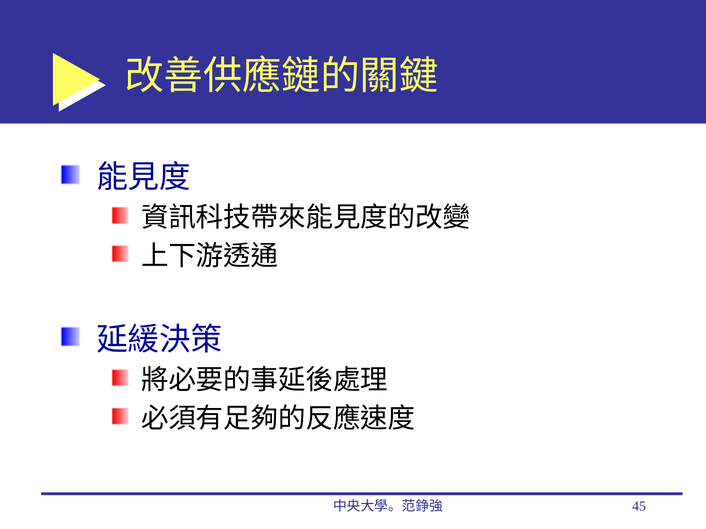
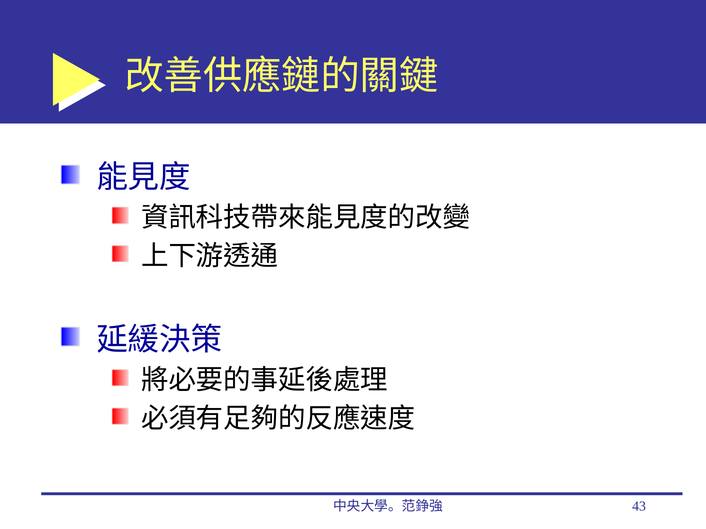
45: 45 -> 43 (639, 507)
